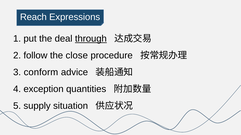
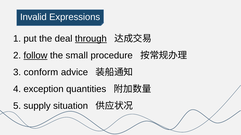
Reach: Reach -> Invalid (33, 17)
follow underline: none -> present (36, 56)
close: close -> small (77, 56)
